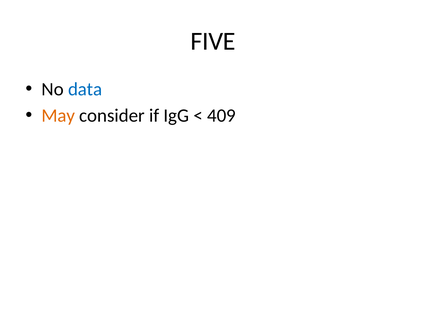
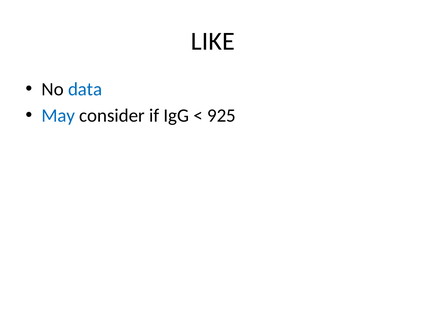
FIVE: FIVE -> LIKE (213, 41)
May colour: orange -> blue (58, 116)
409: 409 -> 925 (221, 116)
